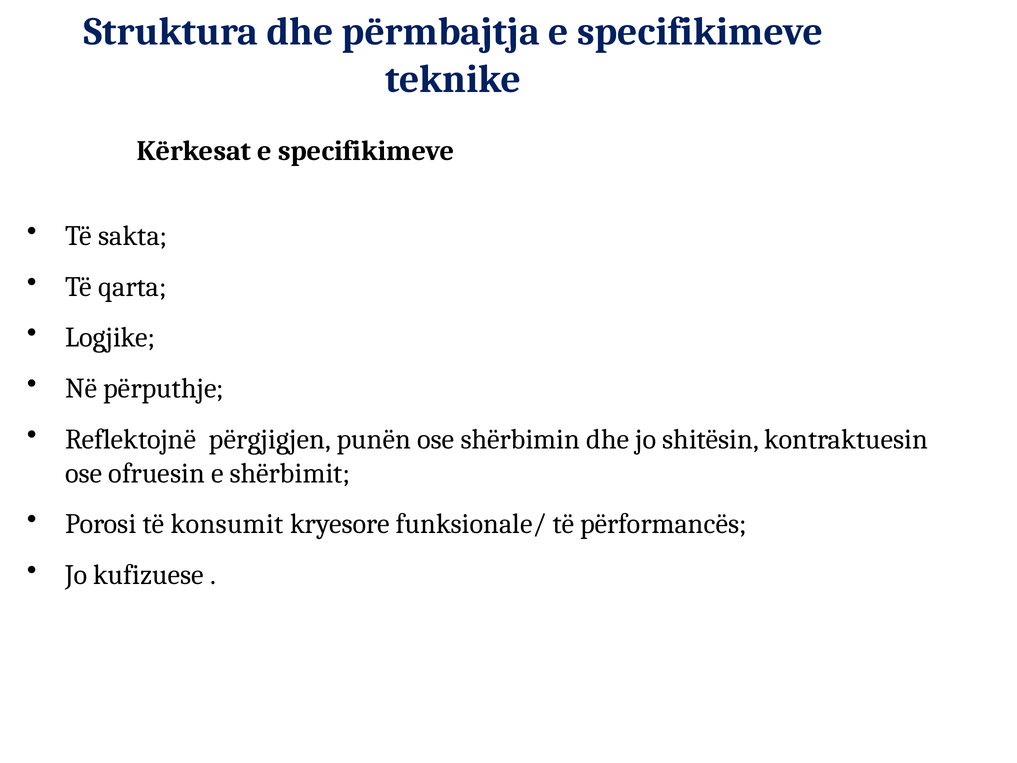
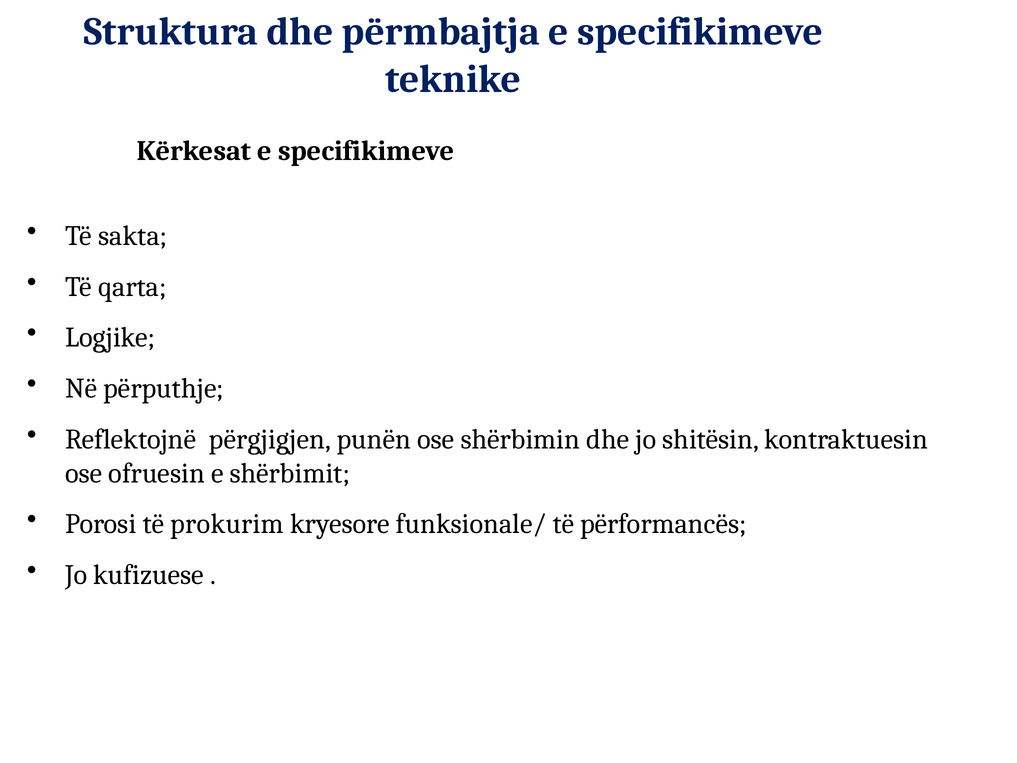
konsumit: konsumit -> prokurim (227, 524)
